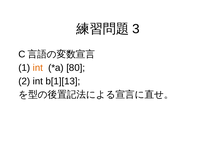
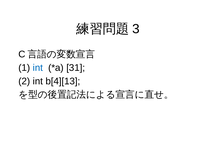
int colour: orange -> blue (38, 68)
80: 80 -> 31 (76, 68)
b[1][13: b[1][13 -> b[4][13 (63, 81)
